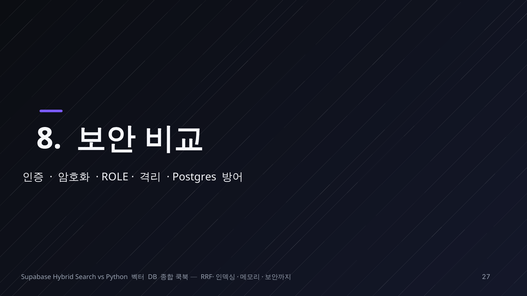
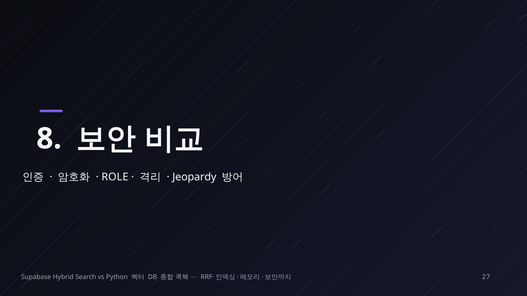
Postgres: Postgres -> Jeopardy (194, 177)
